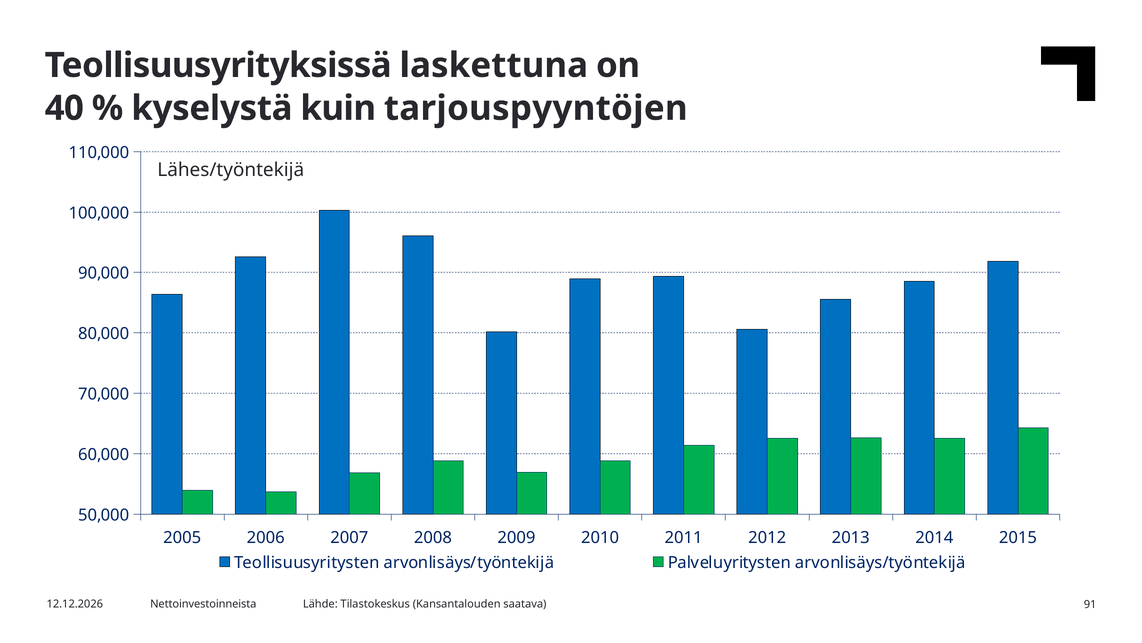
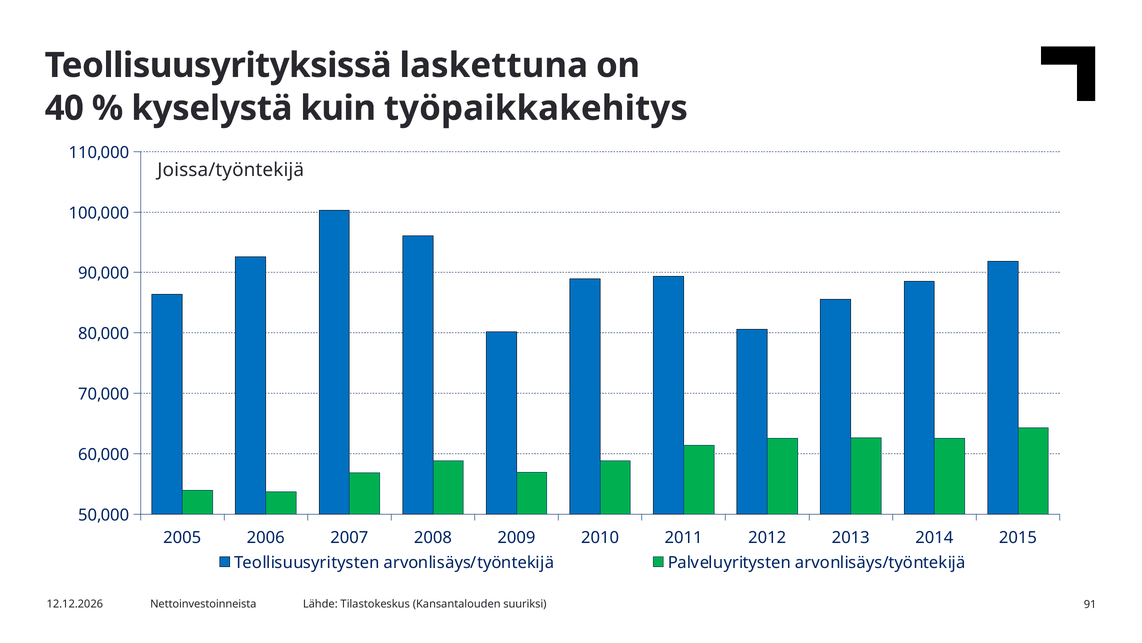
tarjouspyyntöjen: tarjouspyyntöjen -> työpaikkakehitys (536, 108)
Lähes/työntekijä: Lähes/työntekijä -> Joissa/työntekijä (231, 170)
saatava: saatava -> suuriksi (525, 604)
